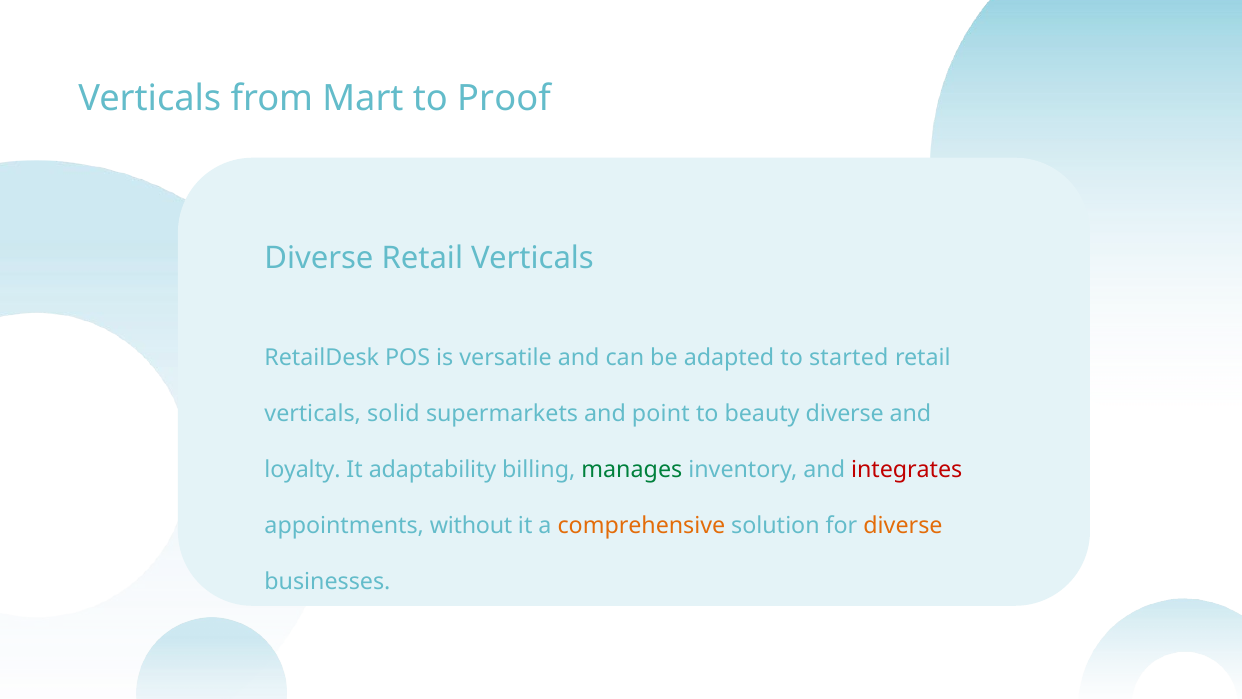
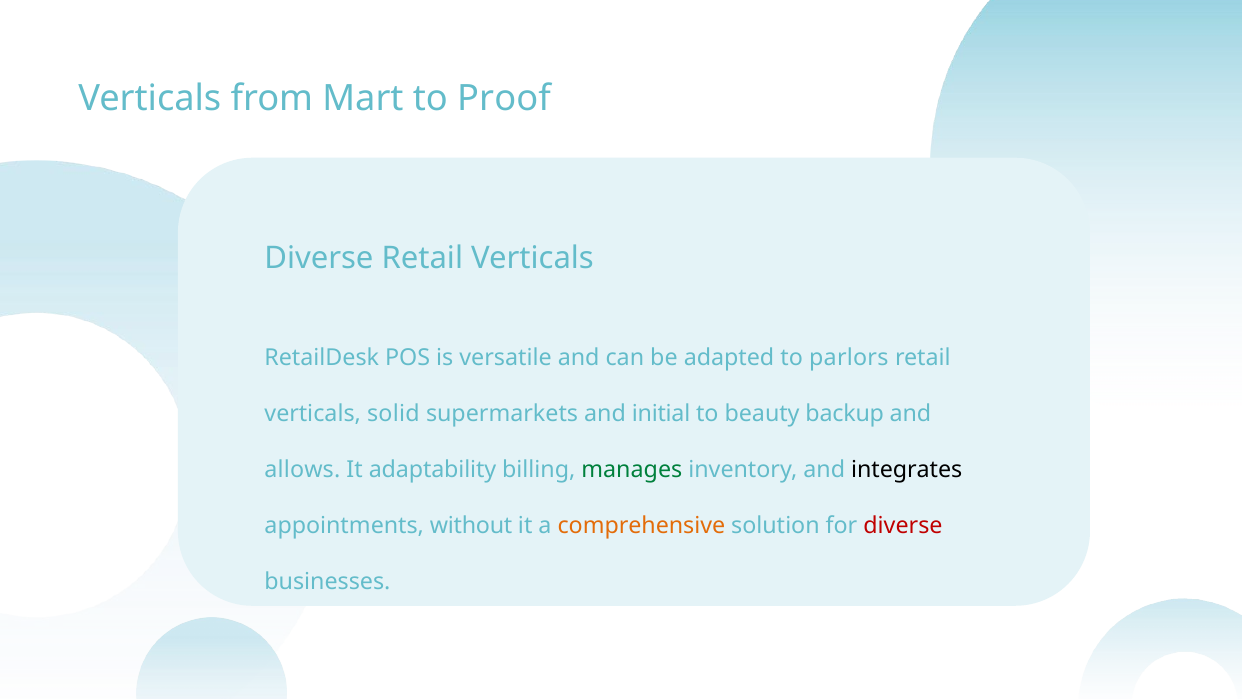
started: started -> parlors (849, 358)
point: point -> initial (661, 414)
beauty diverse: diverse -> backup (845, 414)
loyalty: loyalty -> allows (302, 469)
integrates colour: red -> black (907, 469)
diverse colour: orange -> red (903, 525)
